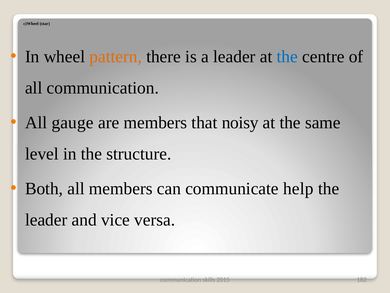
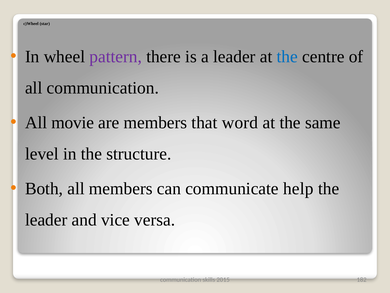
pattern colour: orange -> purple (116, 56)
gauge: gauge -> movie (73, 122)
noisy: noisy -> word (240, 122)
